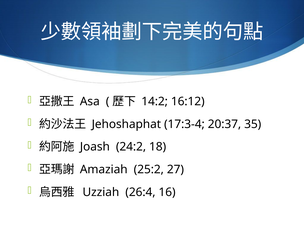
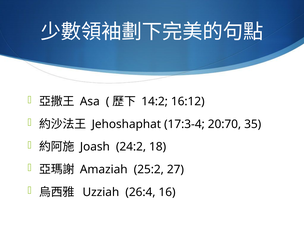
20:37: 20:37 -> 20:70 (224, 124)
